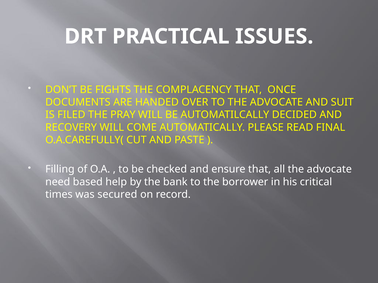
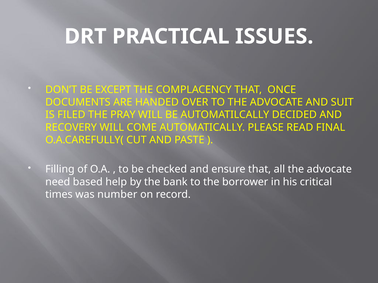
FIGHTS: FIGHTS -> EXCEPT (113, 90)
secured: secured -> number (117, 195)
